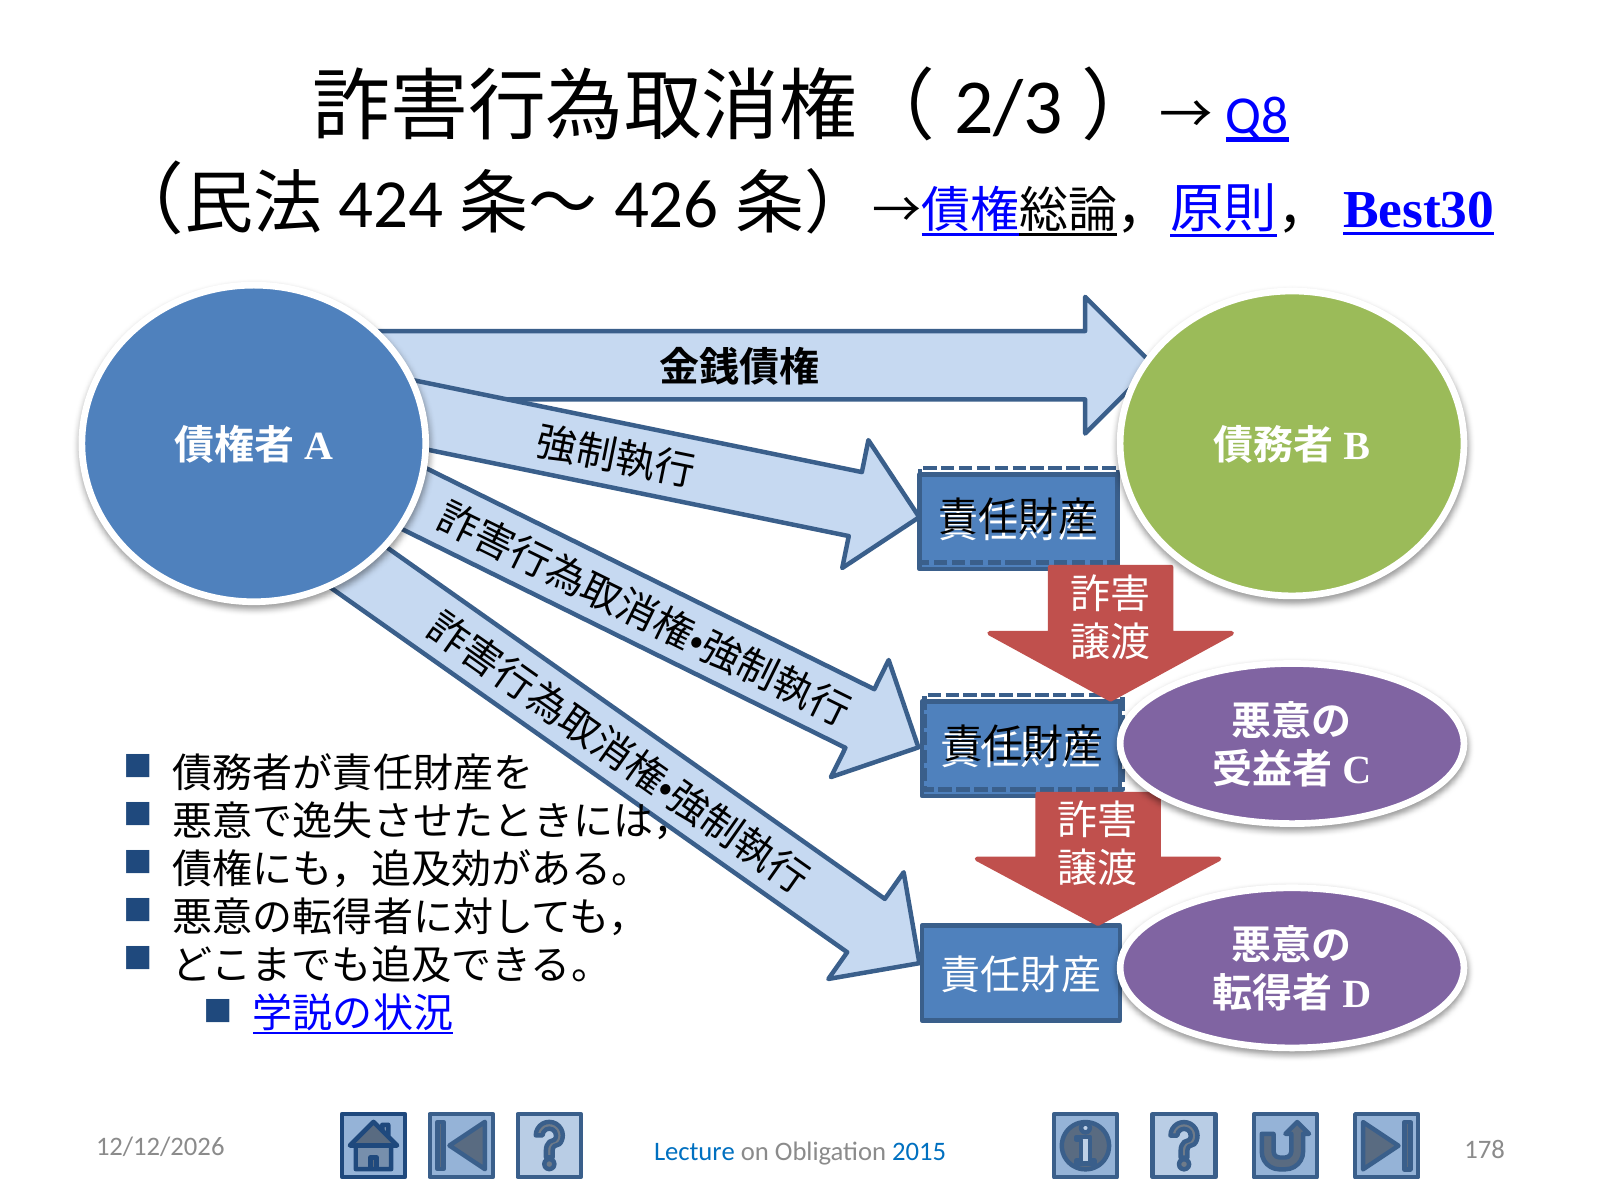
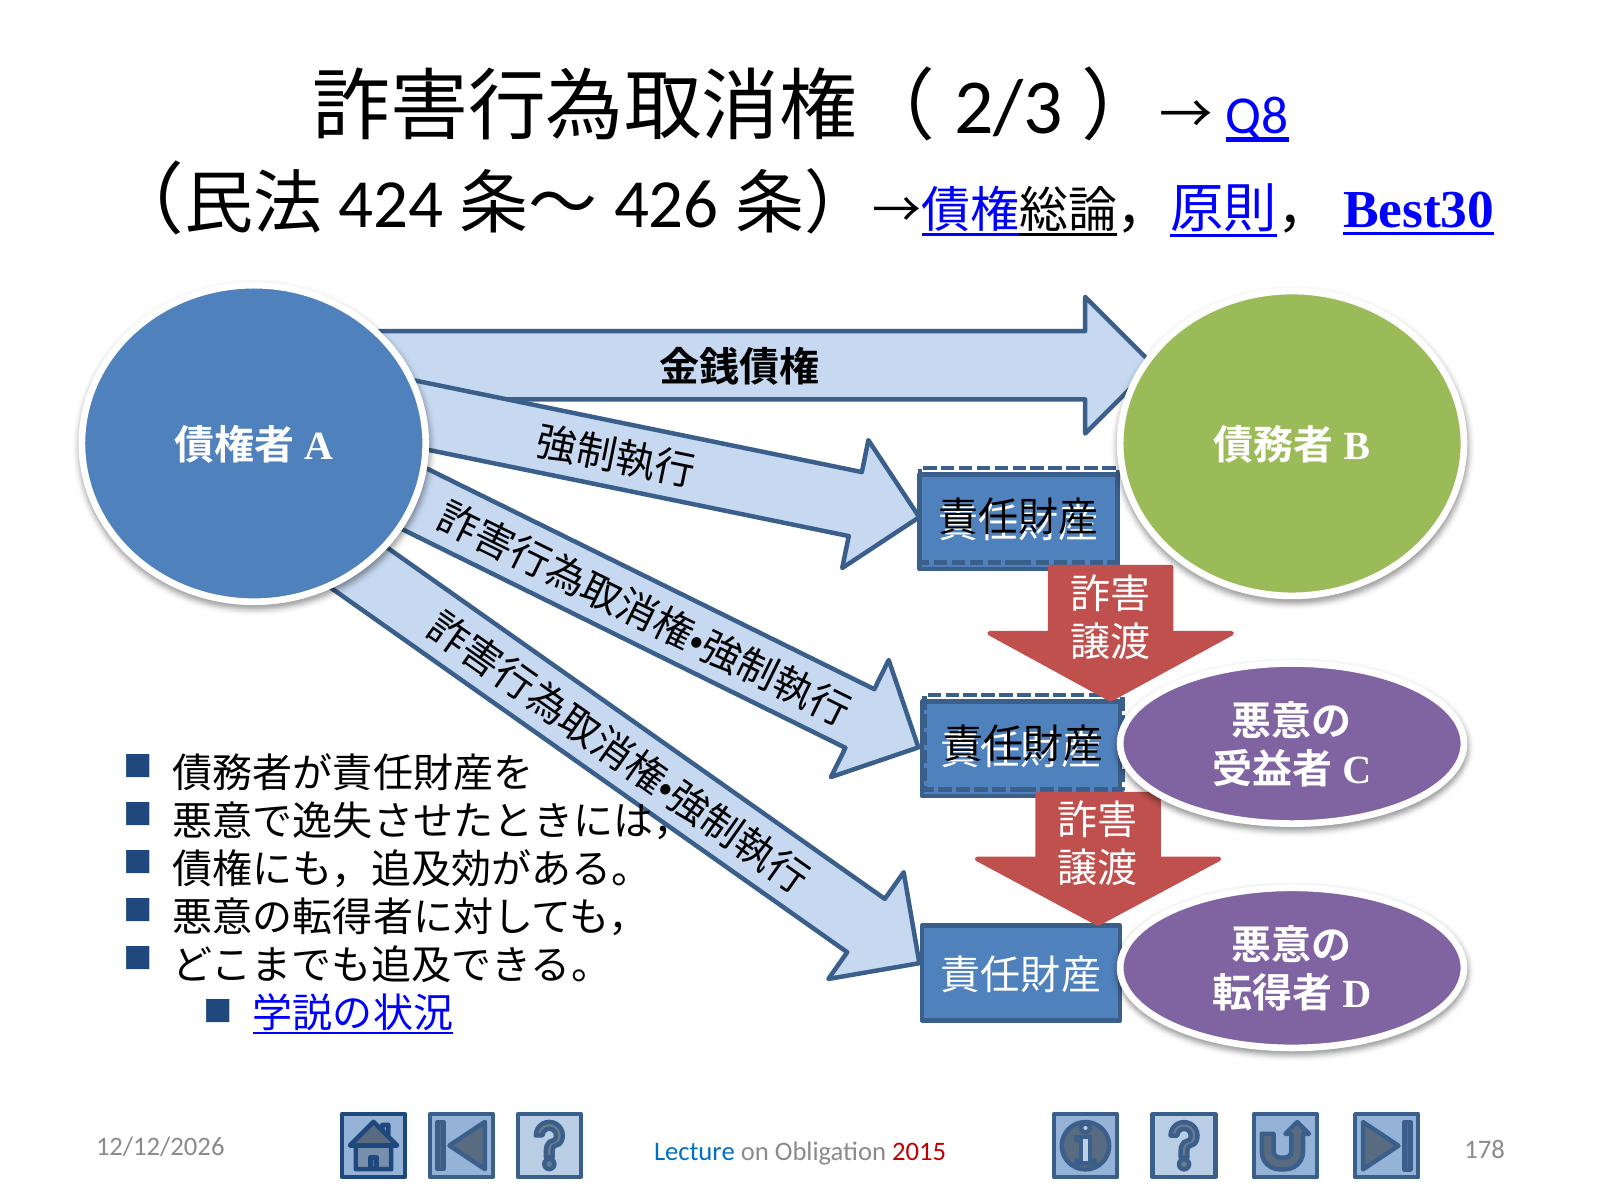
2015 colour: blue -> red (919, 1151)
